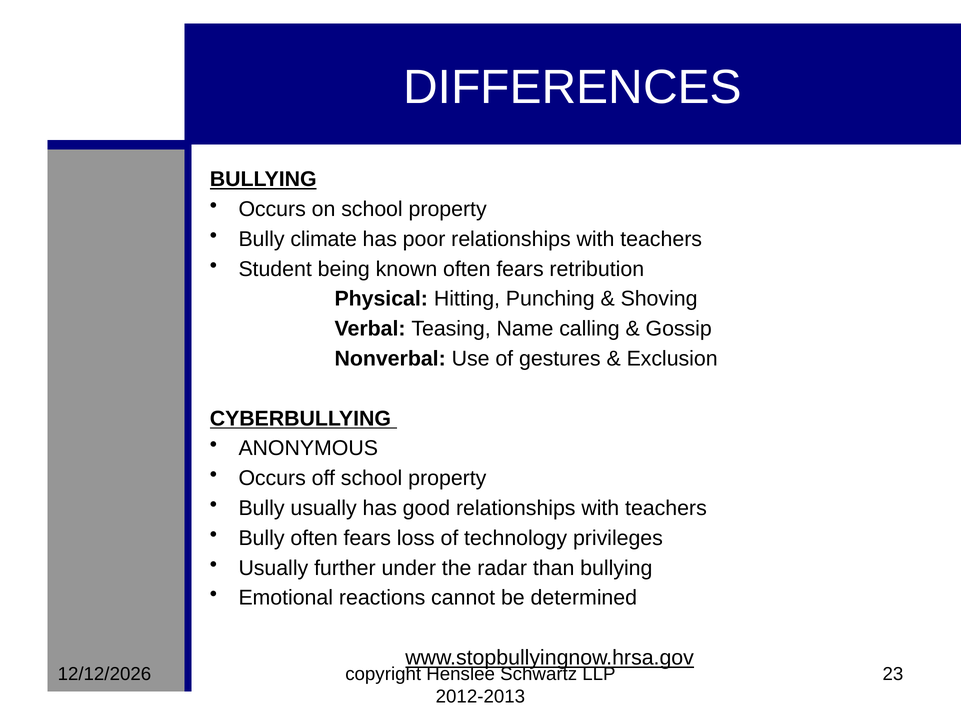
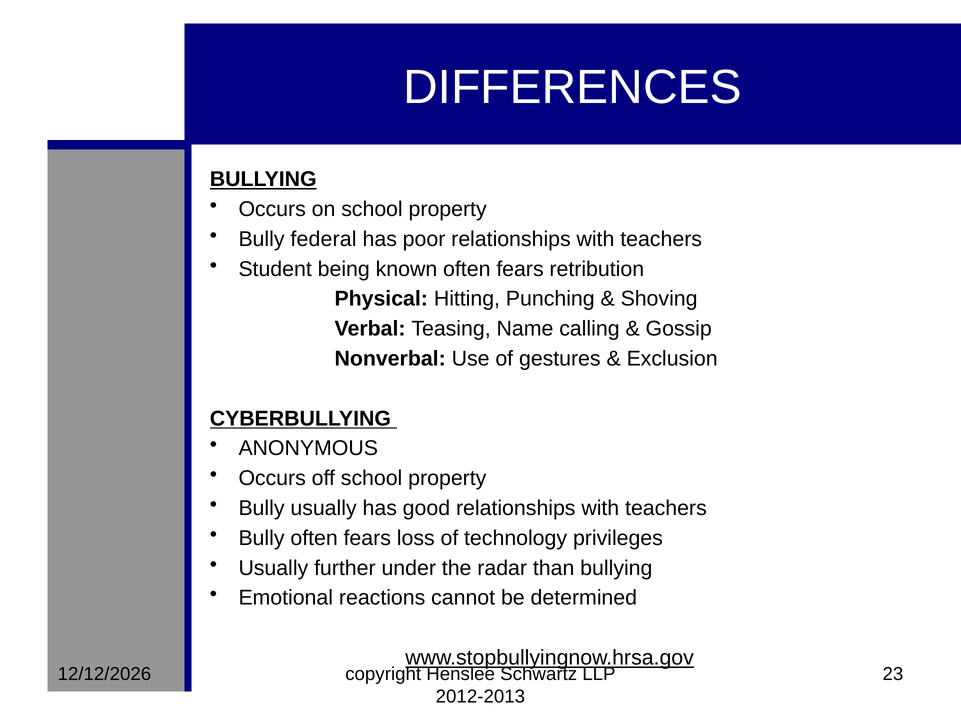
climate: climate -> federal (324, 239)
